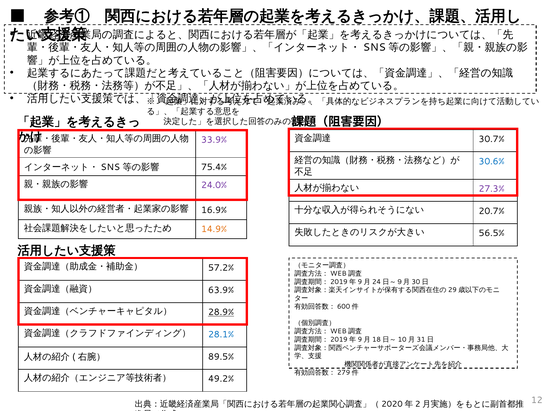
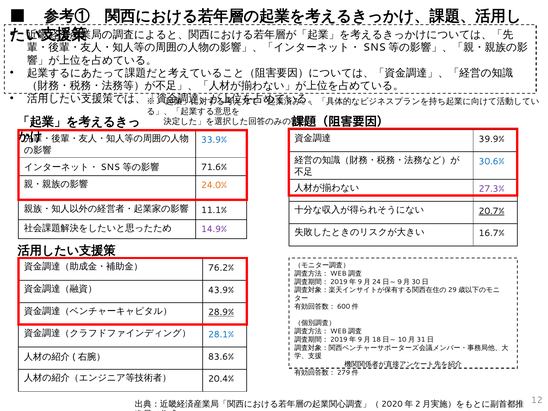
30.7%: 30.7% -> 39.9% (492, 139)
33.9% colour: purple -> blue (214, 140)
75.4%: 75.4% -> 71.6% (214, 167)
24.0% colour: purple -> orange (214, 185)
16.9%: 16.9% -> 11.1% (214, 210)
20.7% underline: none -> present (492, 211)
14.9% colour: orange -> purple (214, 229)
56.5%: 56.5% -> 16.7% (492, 233)
57.2%: 57.2% -> 76.2% (221, 268)
63.9%: 63.9% -> 43.9% (221, 290)
89.5%: 89.5% -> 83.6% (221, 357)
49.2%: 49.2% -> 20.4% (221, 379)
